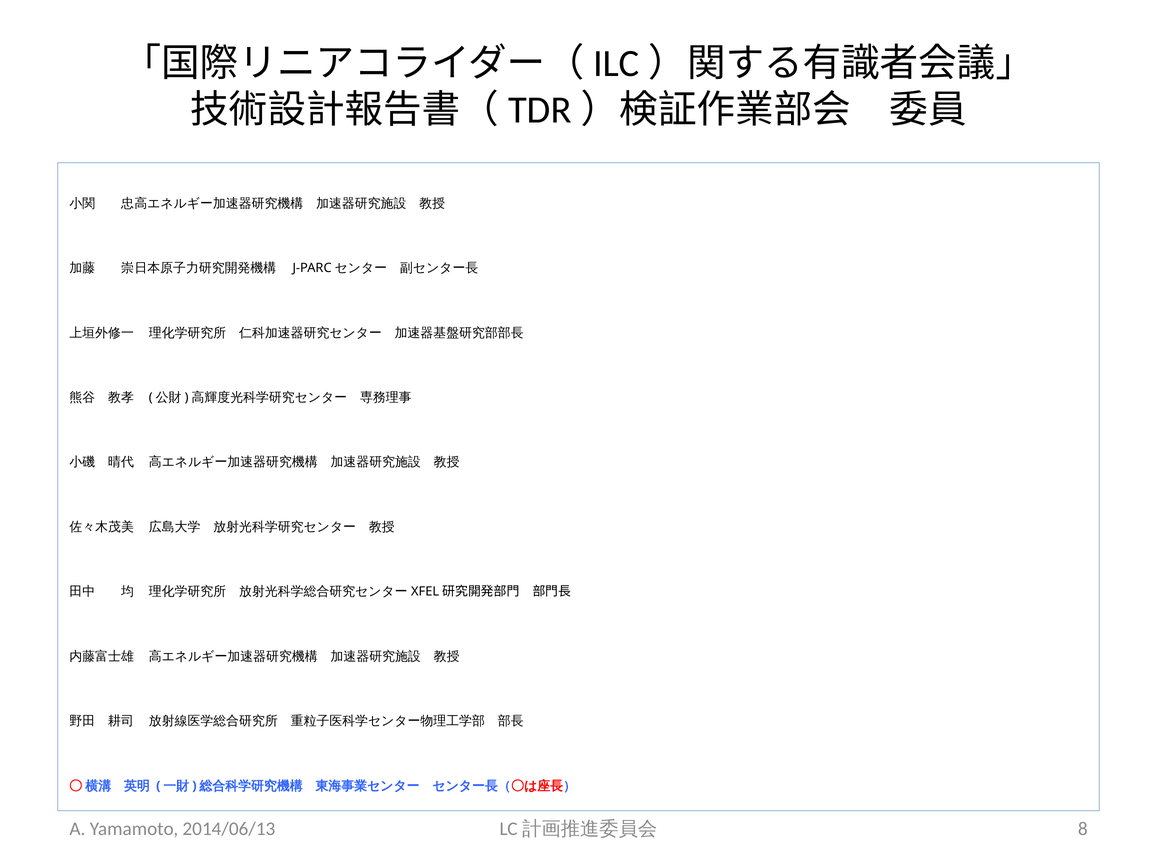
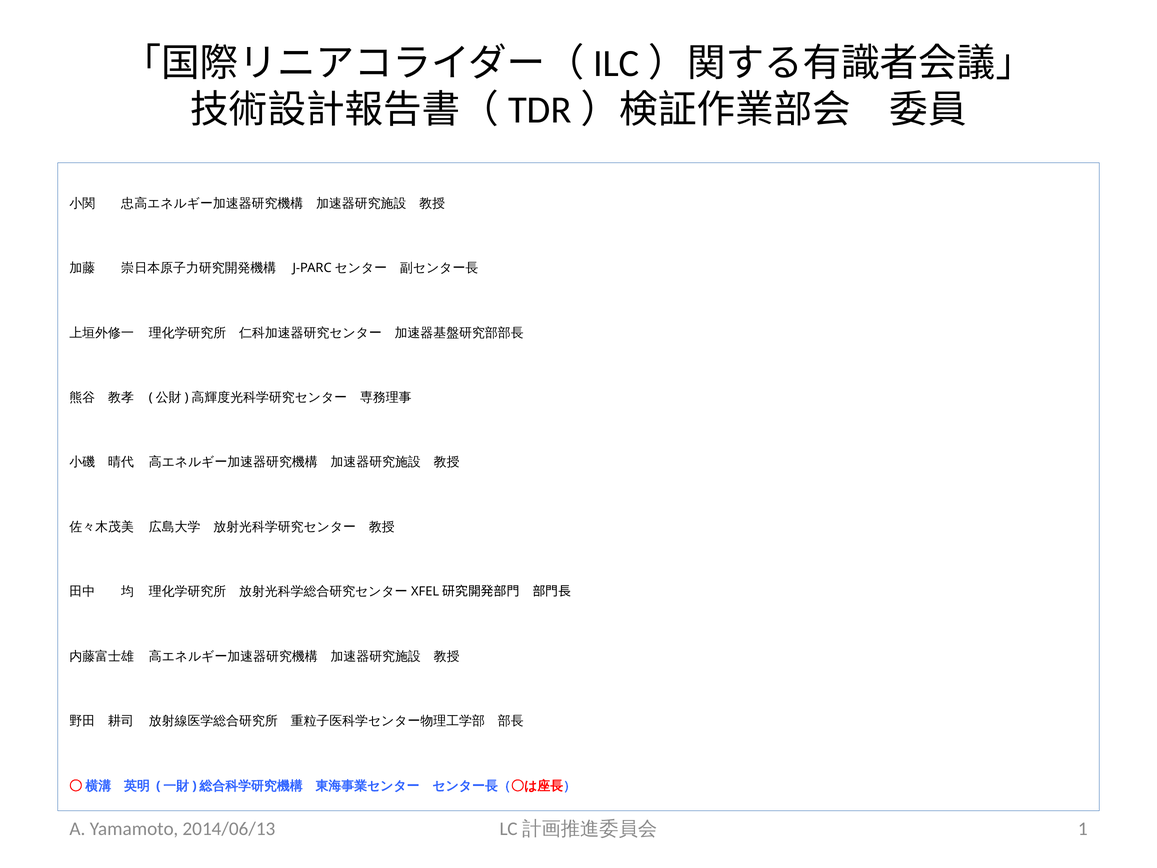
8: 8 -> 1 (1083, 829)
